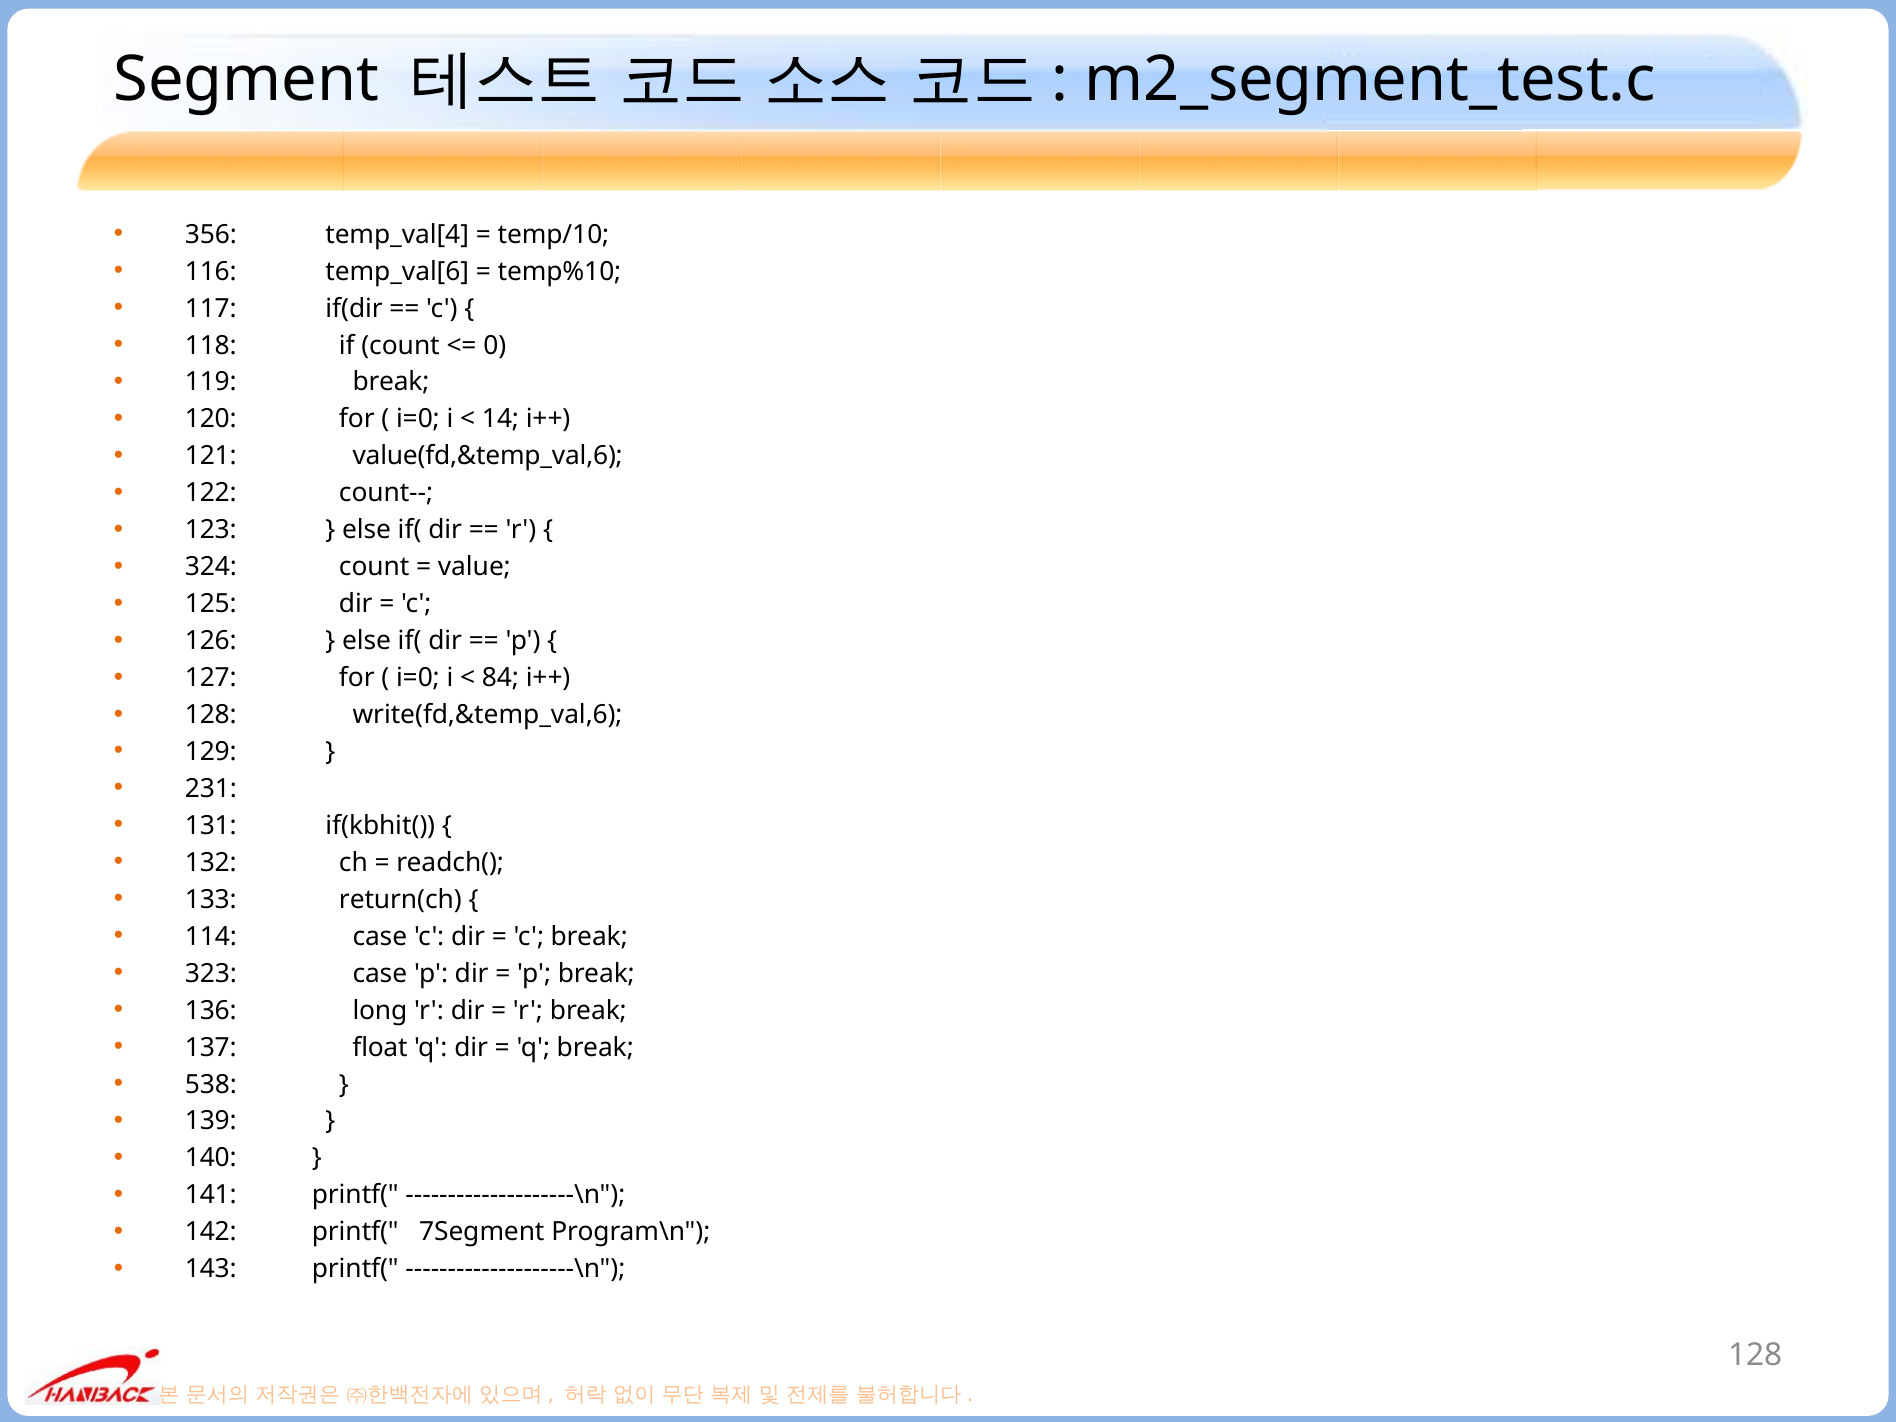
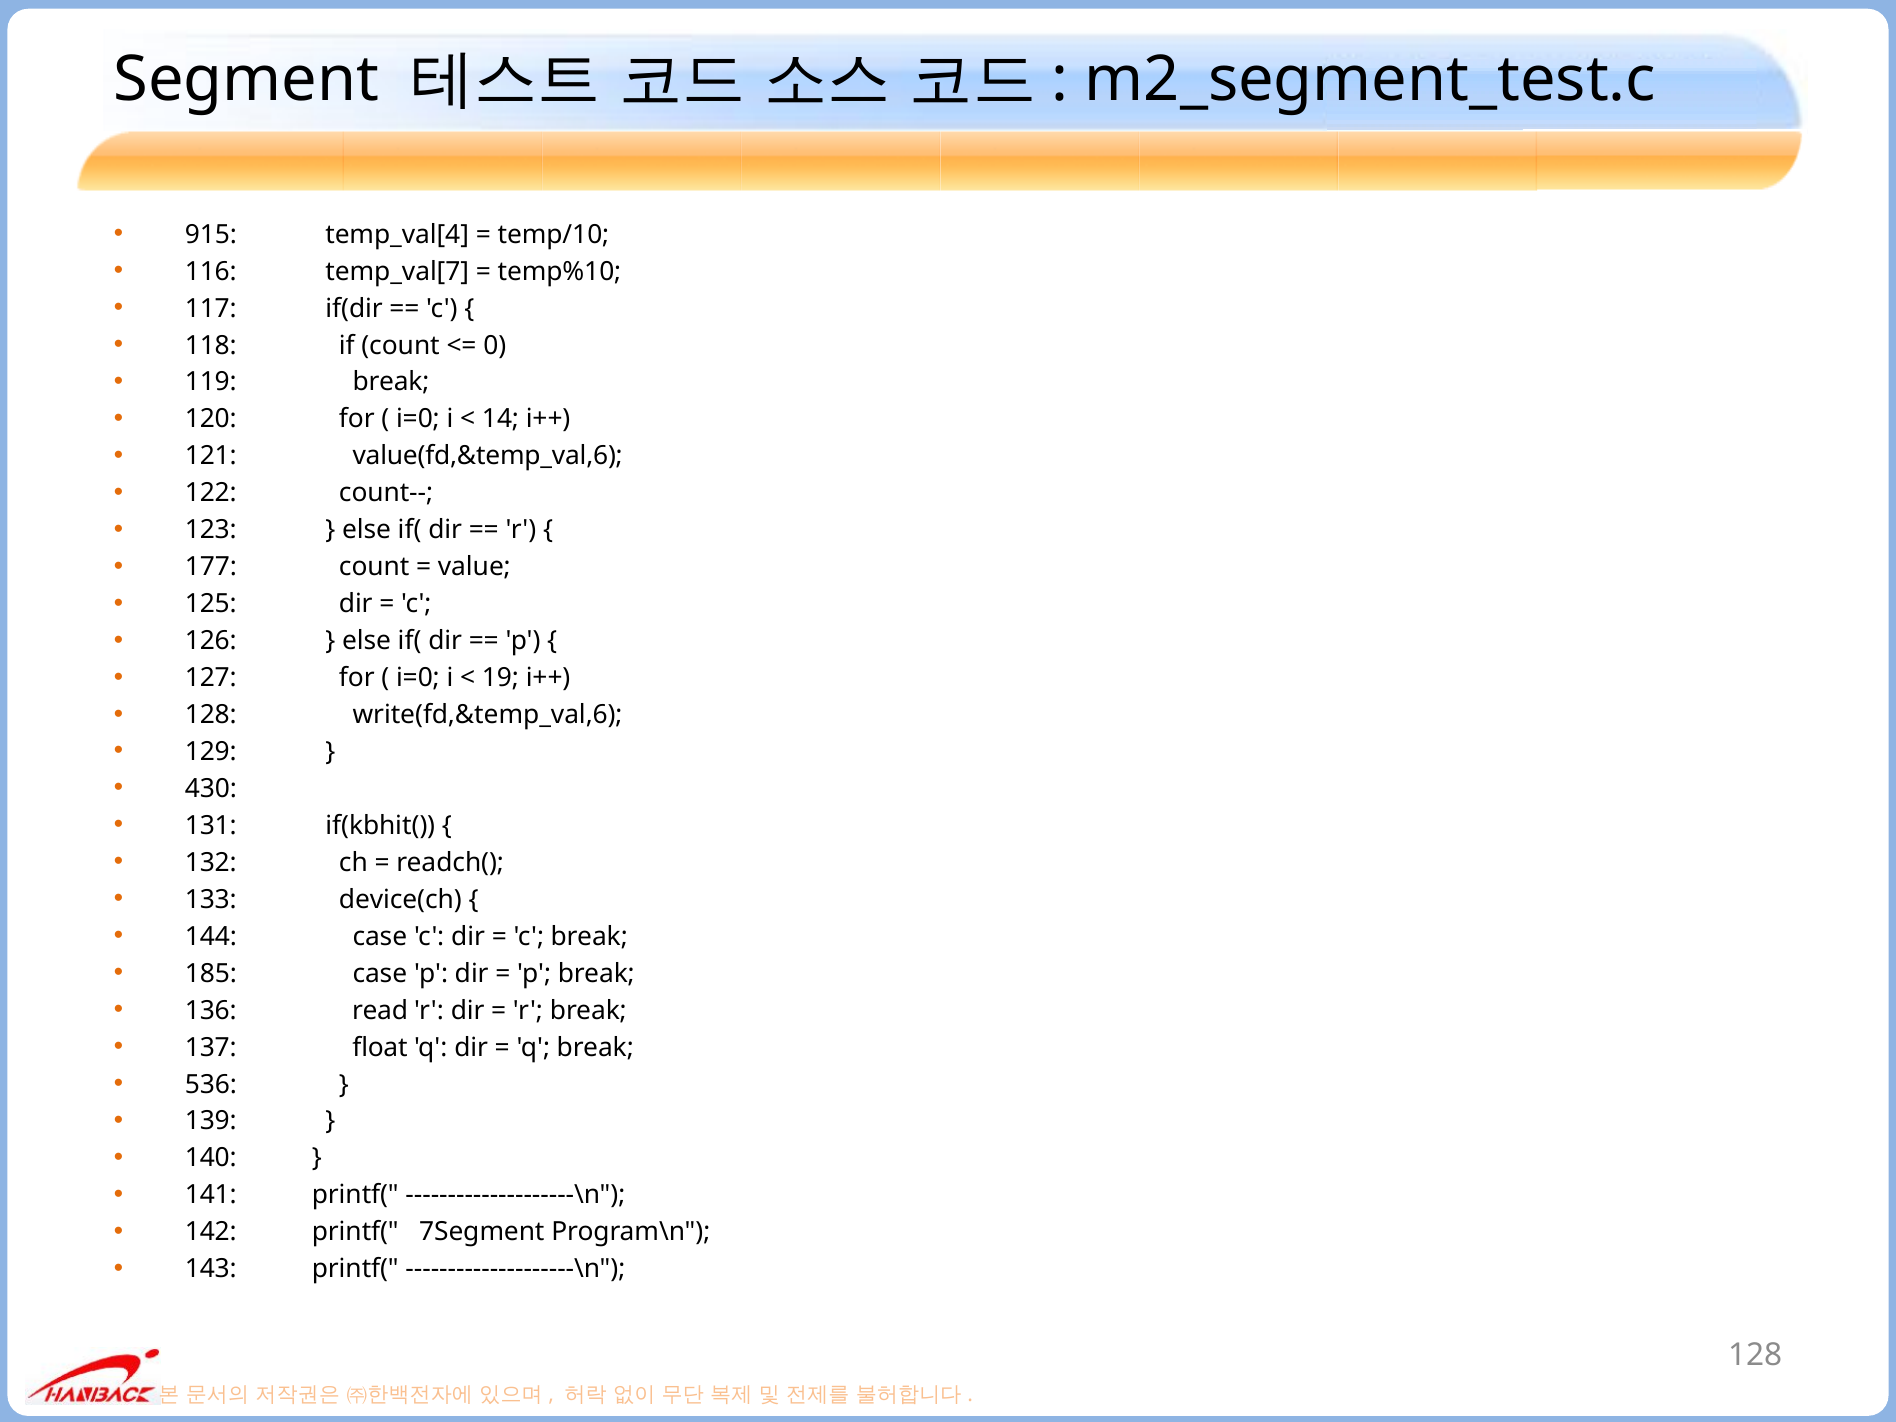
356: 356 -> 915 (211, 235)
temp_val[6: temp_val[6 -> temp_val[7 (397, 271)
324: 324 -> 177 (211, 567)
84: 84 -> 19 (501, 678)
231: 231 -> 430 (211, 789)
return(ch: return(ch -> device(ch (400, 900)
114: 114 -> 144 (211, 937)
323: 323 -> 185 (211, 973)
long: long -> read (380, 1010)
538: 538 -> 536 (211, 1084)
